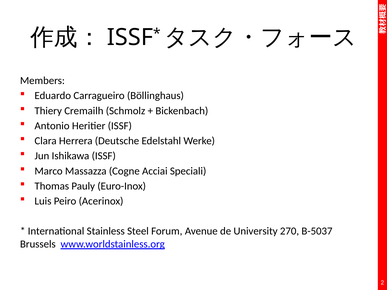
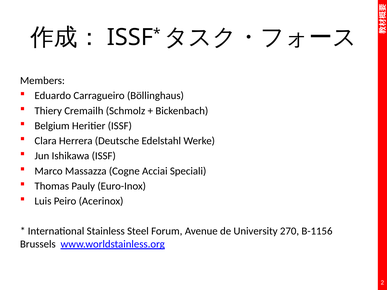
Antonio: Antonio -> Belgium (52, 126)
B-5037: B-5037 -> B-1156 (317, 231)
